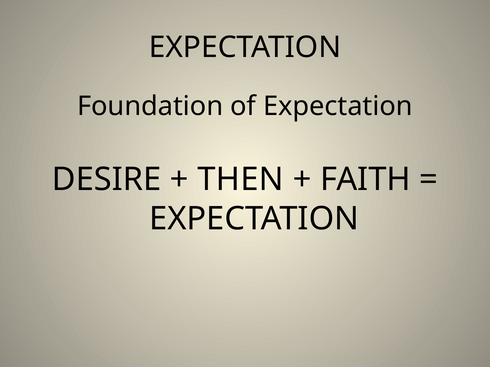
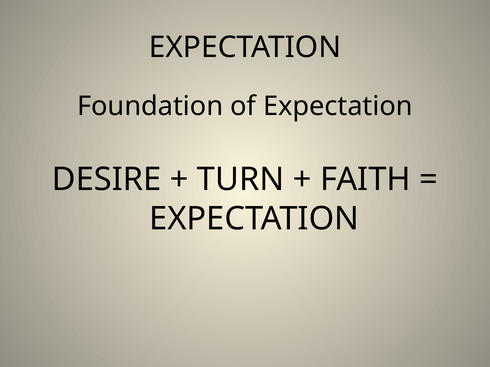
THEN: THEN -> TURN (241, 180)
